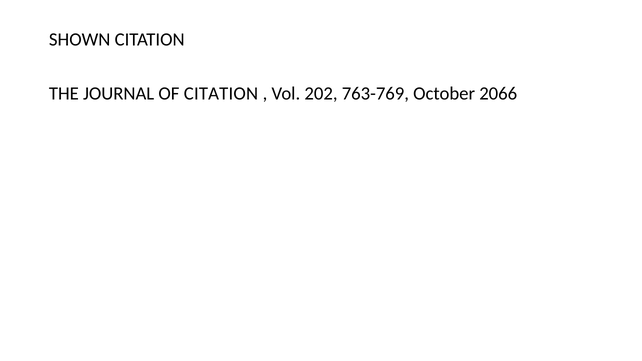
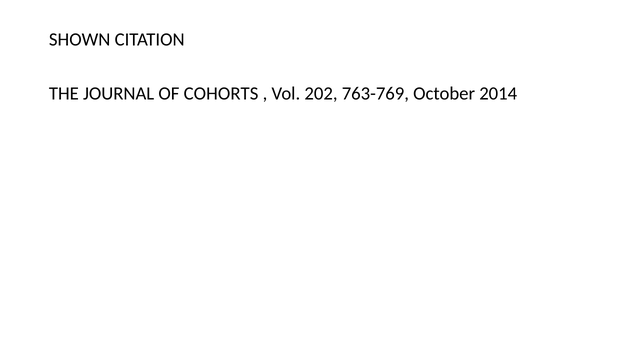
OF CITATION: CITATION -> COHORTS (221, 94)
2066: 2066 -> 2014 (498, 94)
